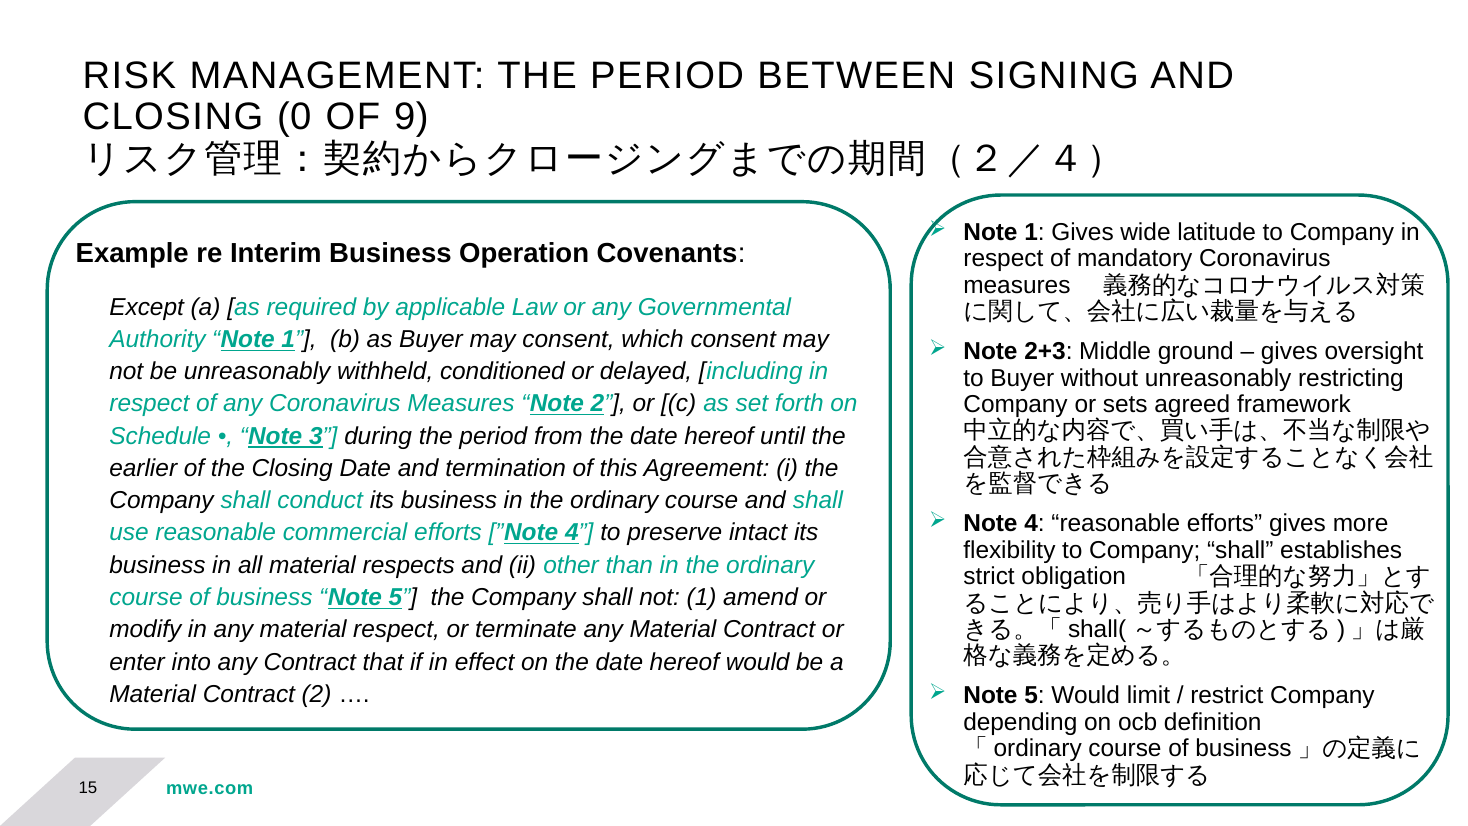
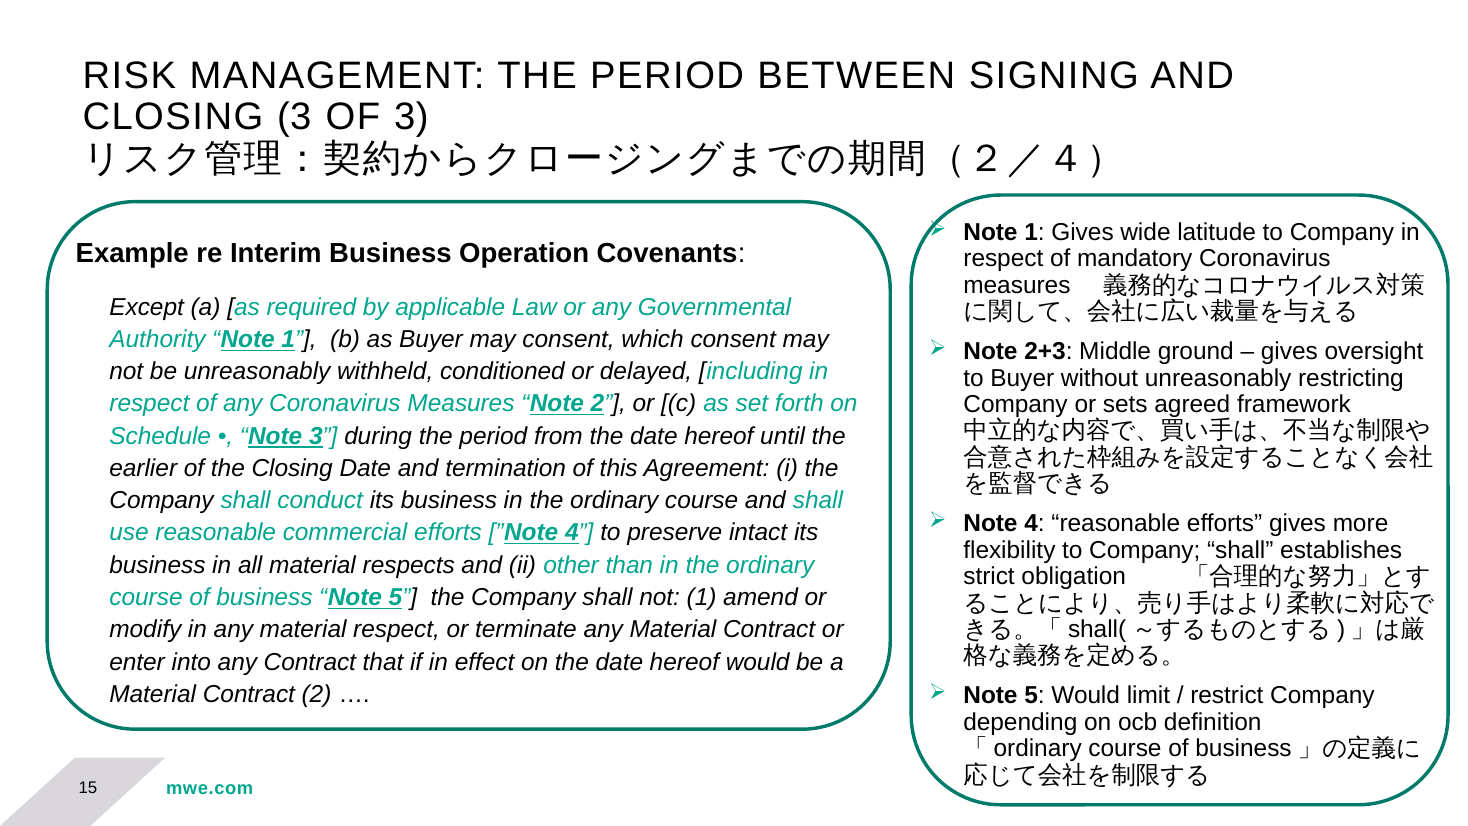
CLOSING 0: 0 -> 3 (294, 117)
OF 9: 9 -> 3 (411, 117)
